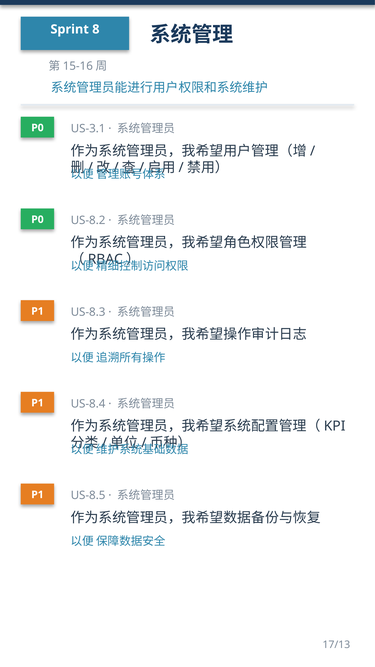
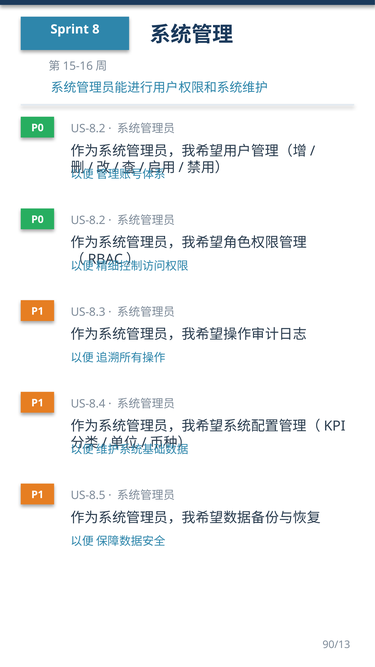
US-3.1: US-3.1 -> US-8.2 (88, 128)
17/13: 17/13 -> 90/13 (336, 644)
